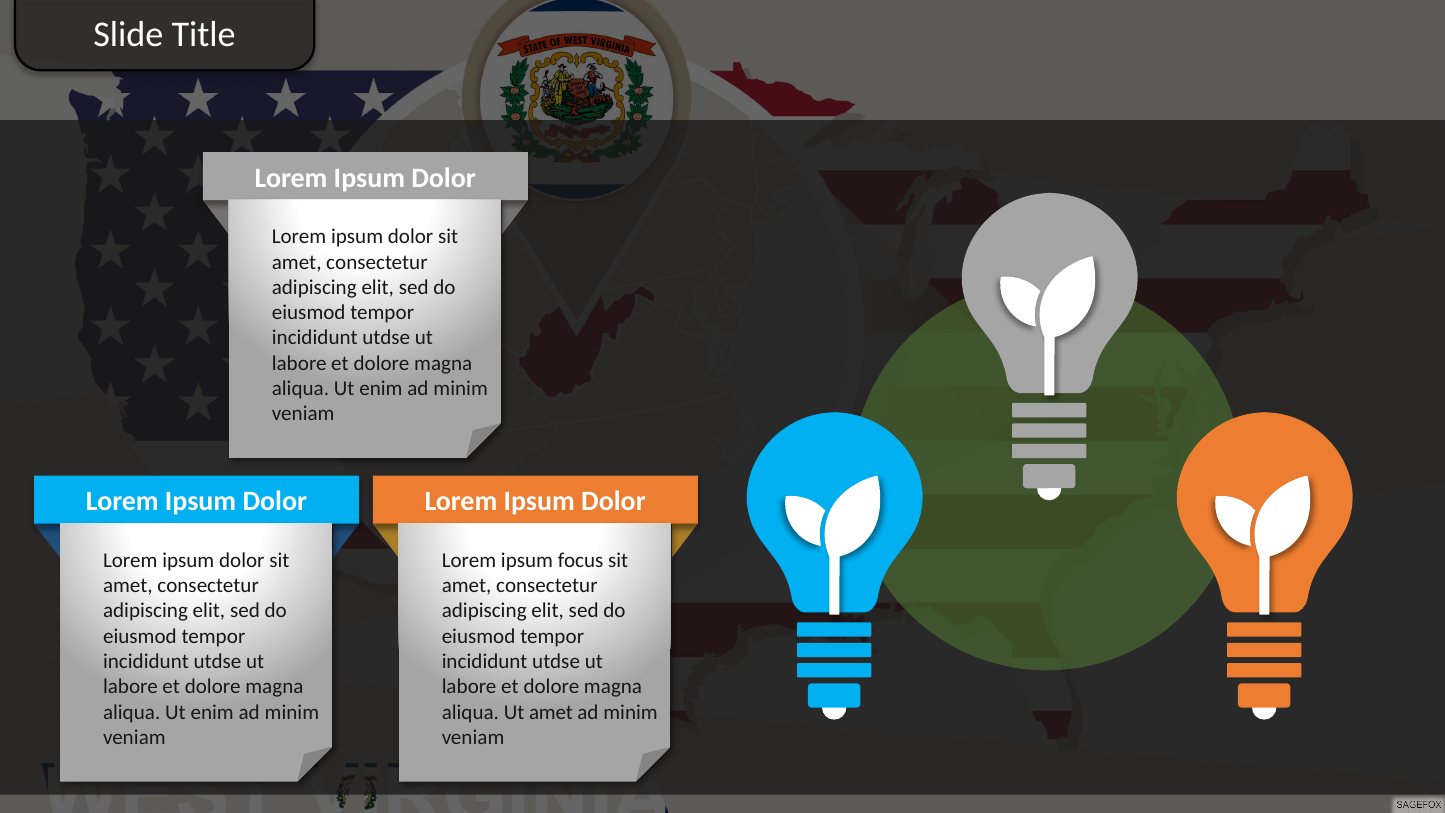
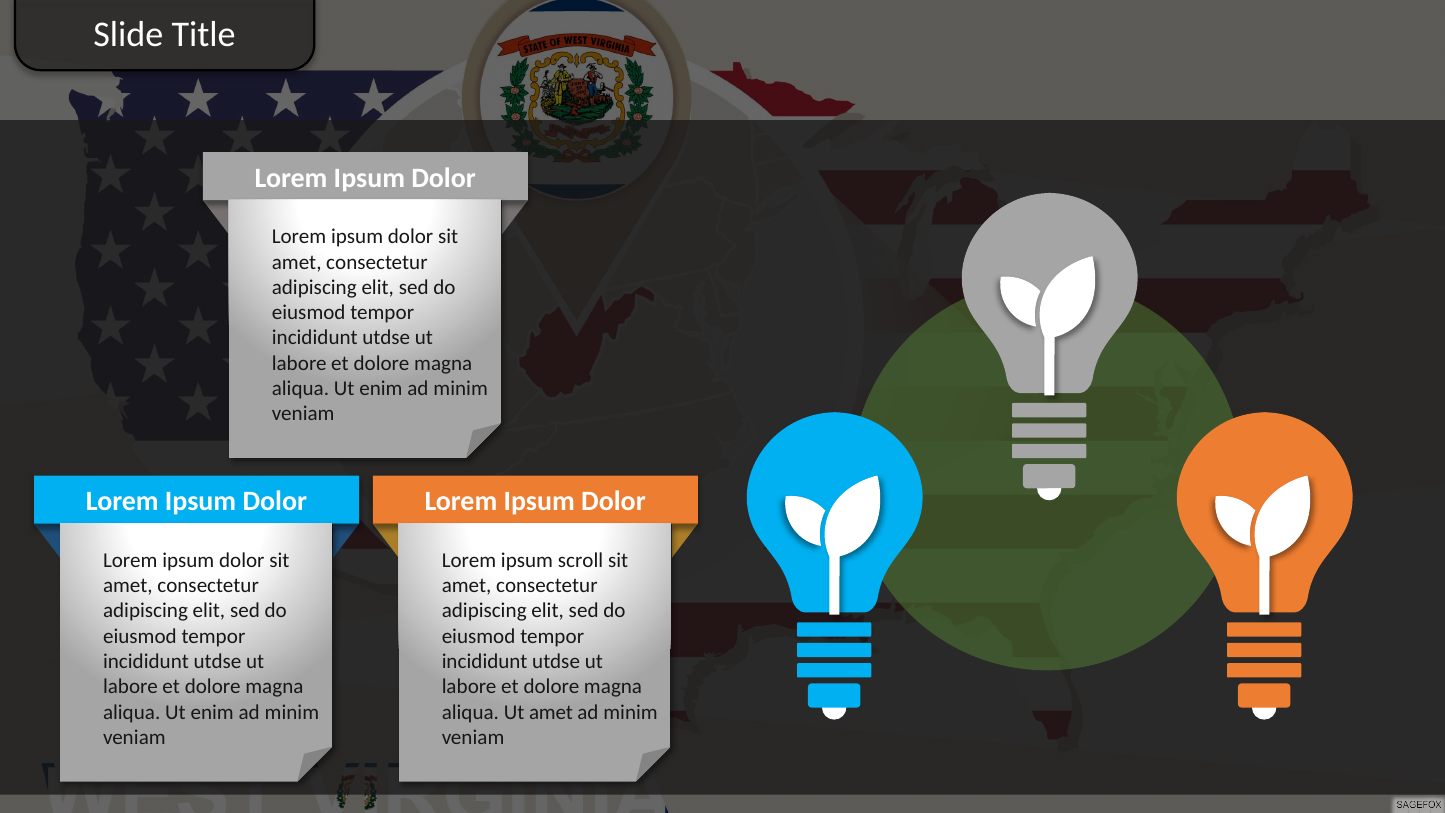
focus: focus -> scroll (581, 560)
